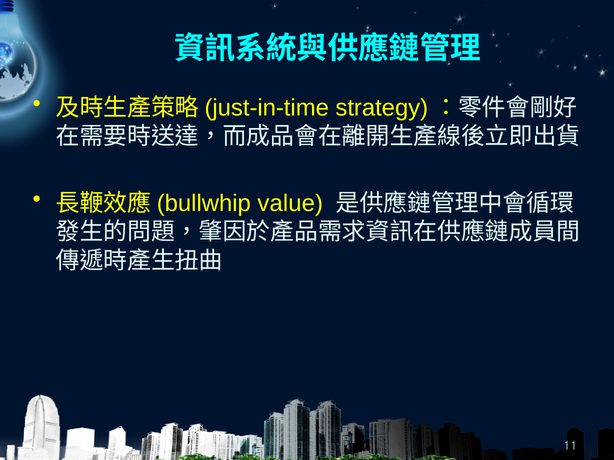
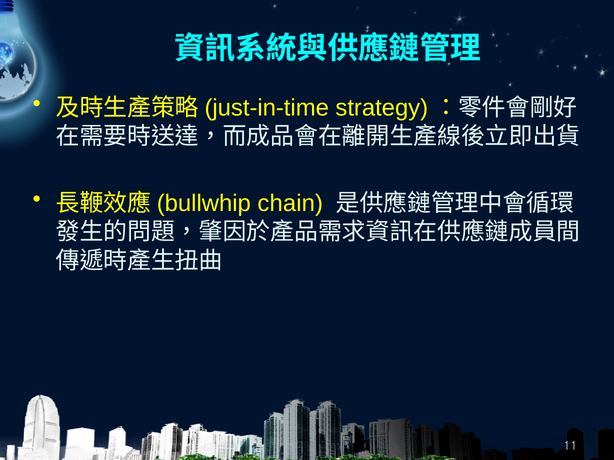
value: value -> chain (290, 204)
